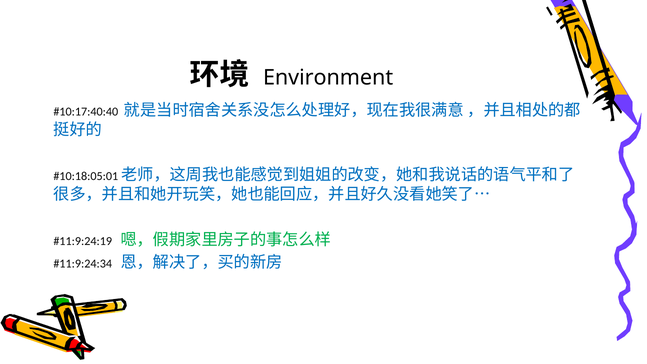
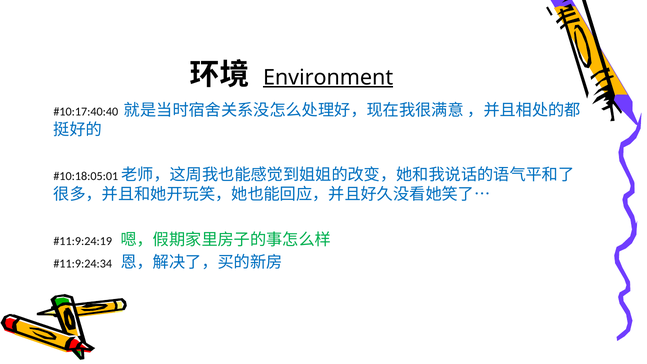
Environment underline: none -> present (328, 78)
